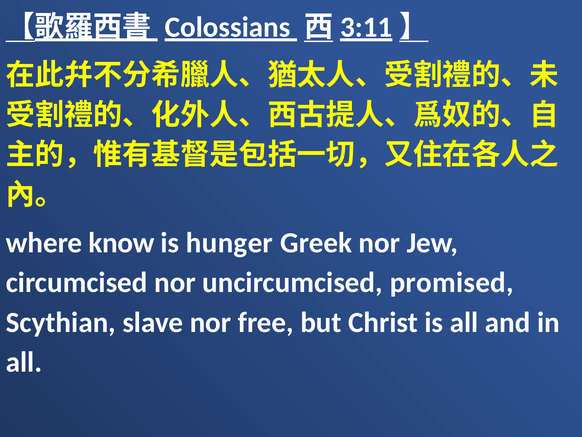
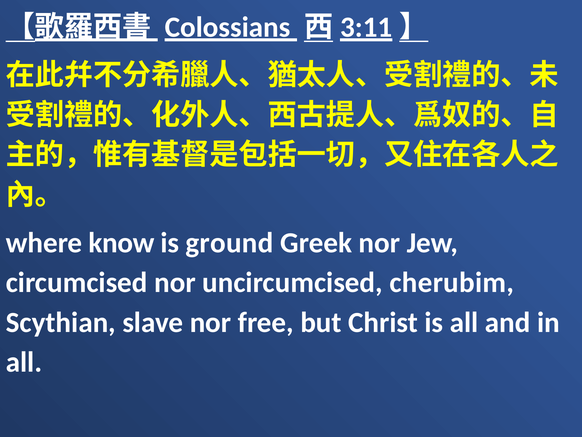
hunger: hunger -> ground (230, 242)
promised: promised -> cherubim (452, 282)
